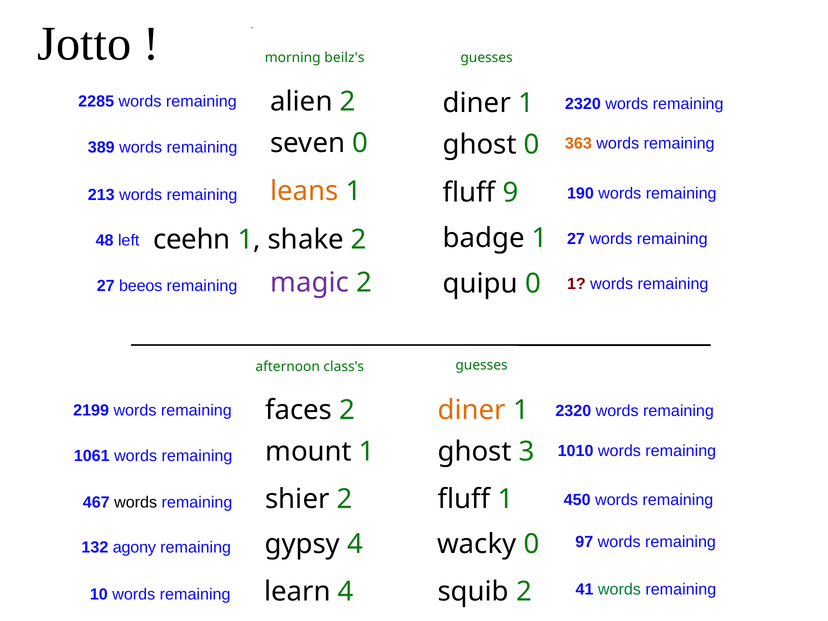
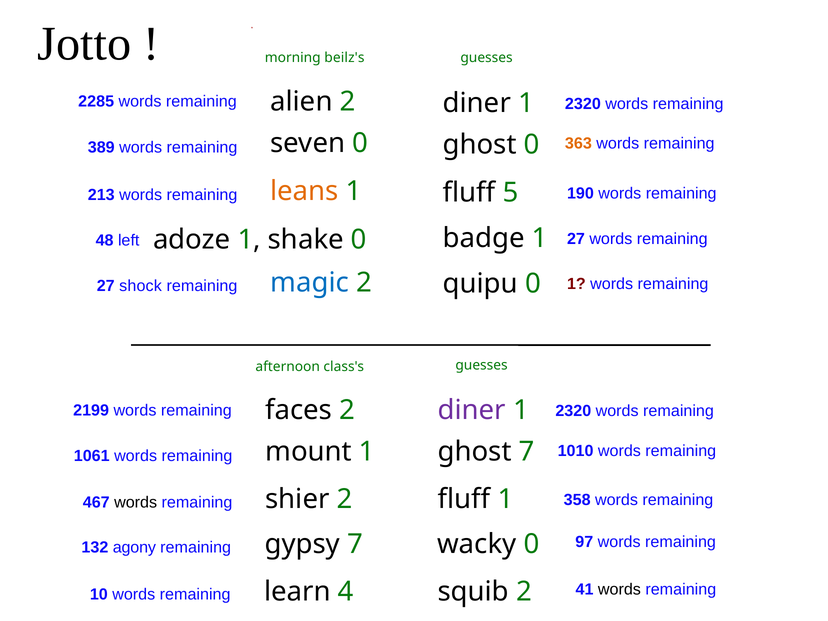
9: 9 -> 5 (510, 193)
ceehn: ceehn -> adoze (192, 240)
shake 2: 2 -> 0 (359, 240)
magic colour: purple -> blue (310, 283)
beeos: beeos -> shock (141, 286)
diner colour: orange -> purple (472, 410)
ghost 3: 3 -> 7 (527, 452)
450: 450 -> 358 (577, 500)
gypsy 4: 4 -> 7 (355, 544)
words colour: green -> black (619, 589)
